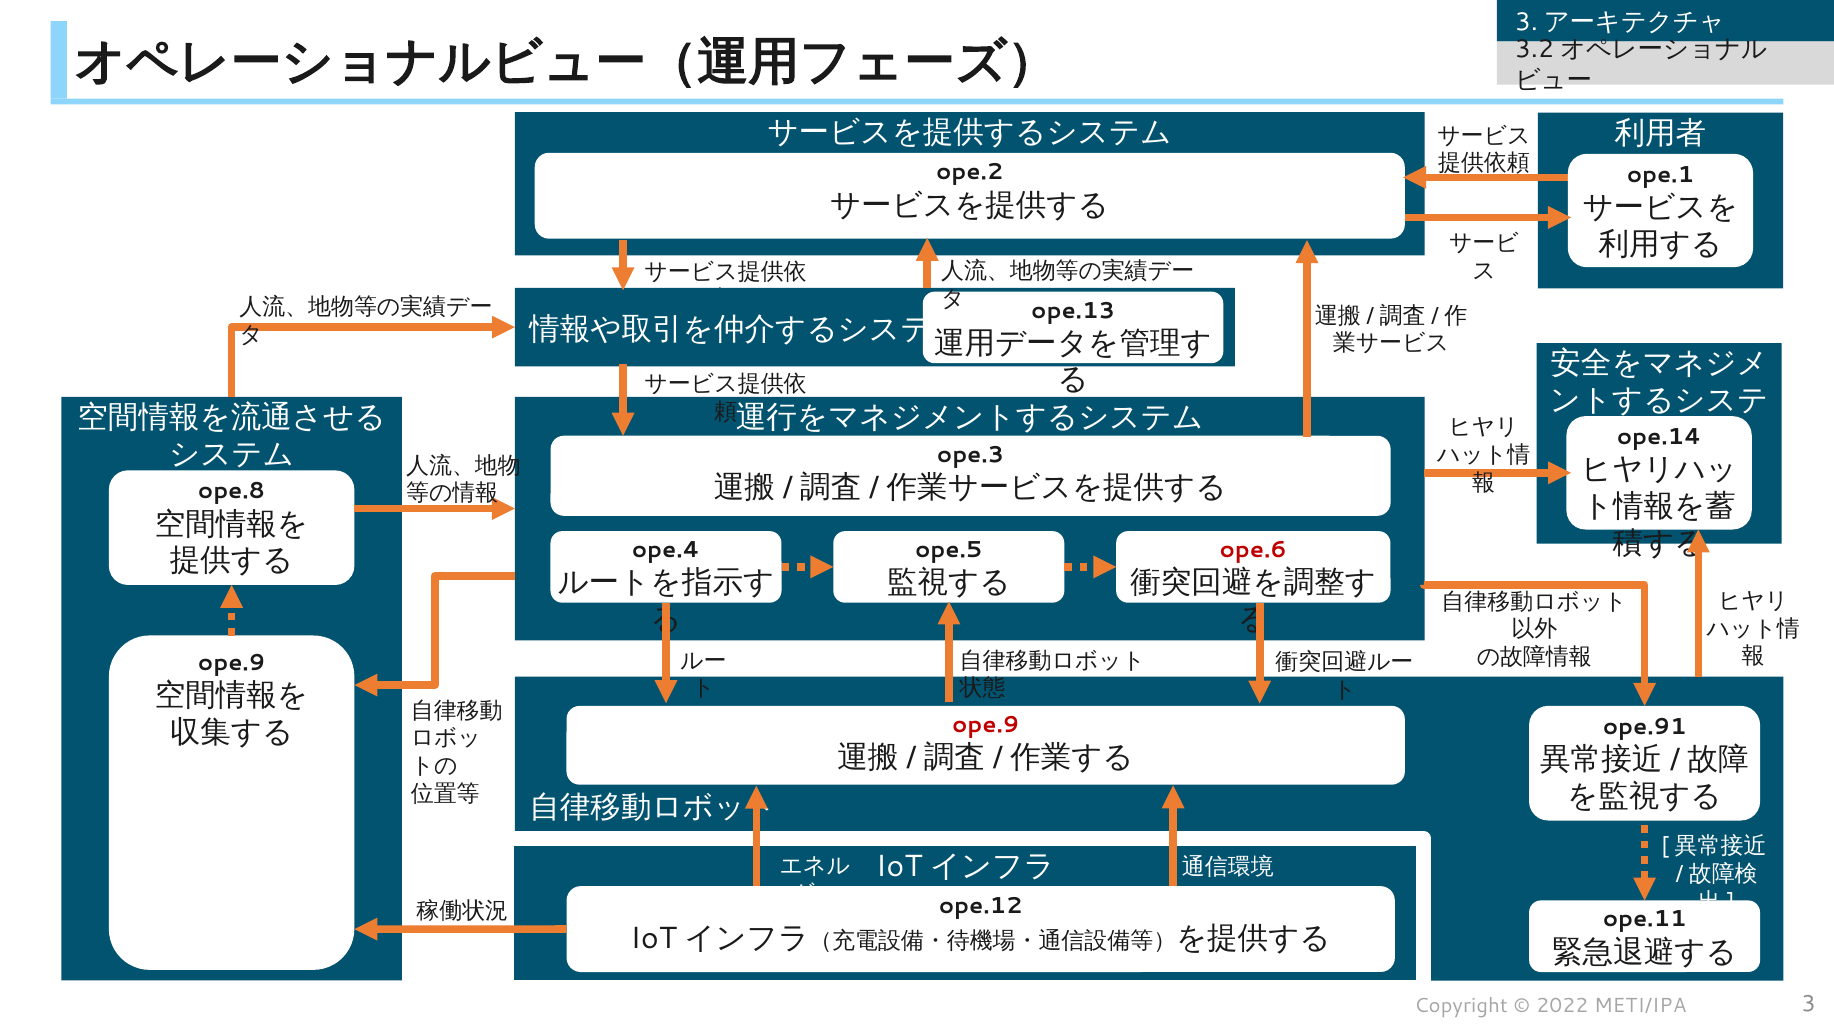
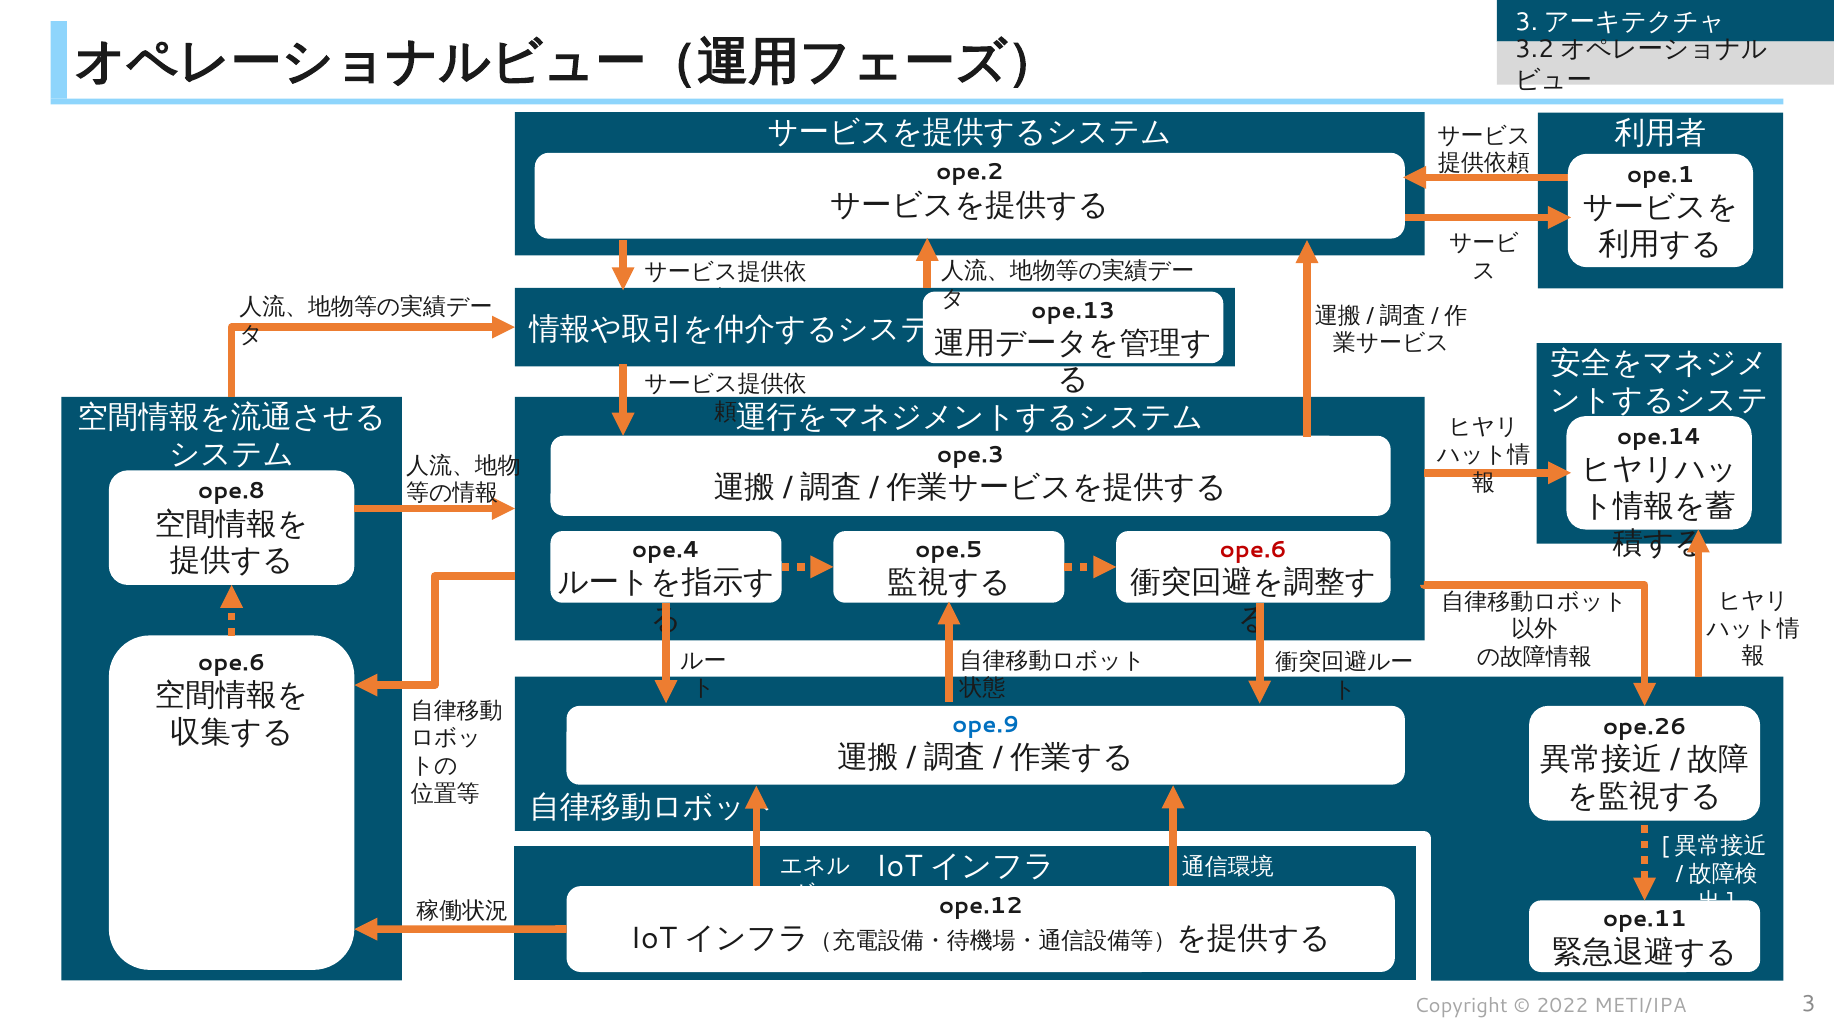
ope.9: ope.9 -> ope.6 (232, 663)
ope.9 colour: red -> blue (986, 725)
ope.91: ope.91 -> ope.26 (1645, 727)
